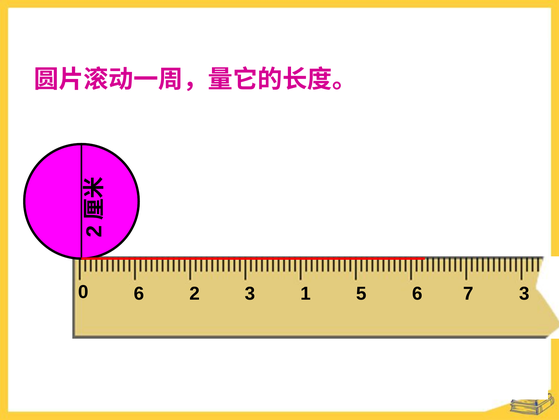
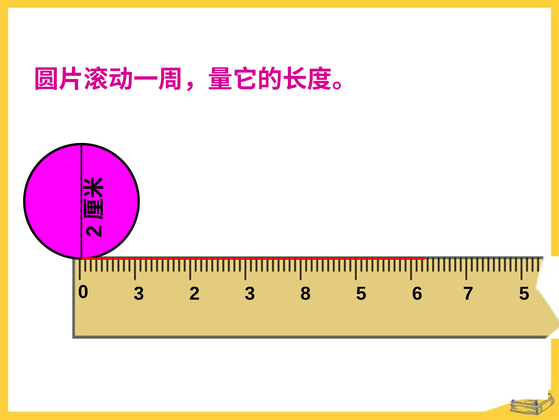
0 6: 6 -> 3 (139, 293)
1: 1 -> 8 (306, 293)
7 3: 3 -> 5 (524, 293)
